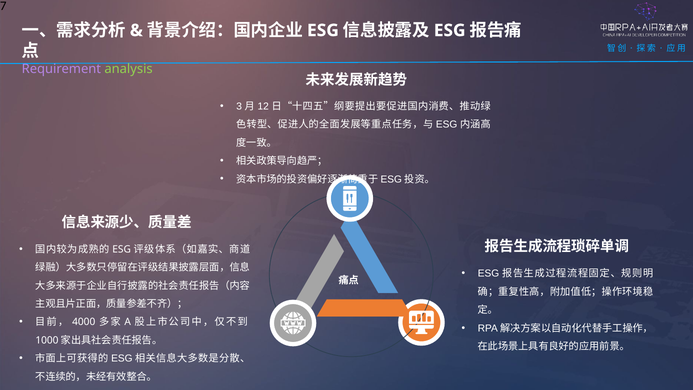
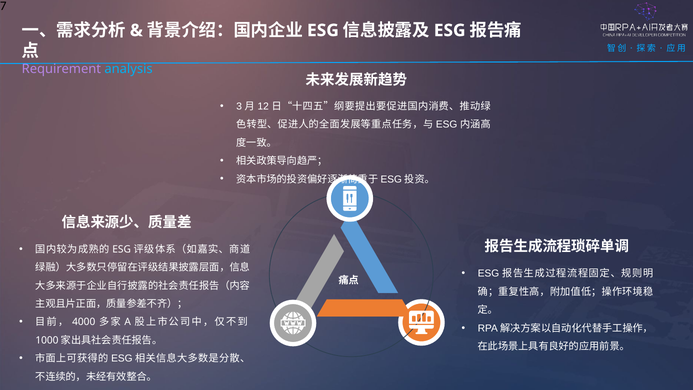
analysis colour: light green -> light blue (129, 69)
